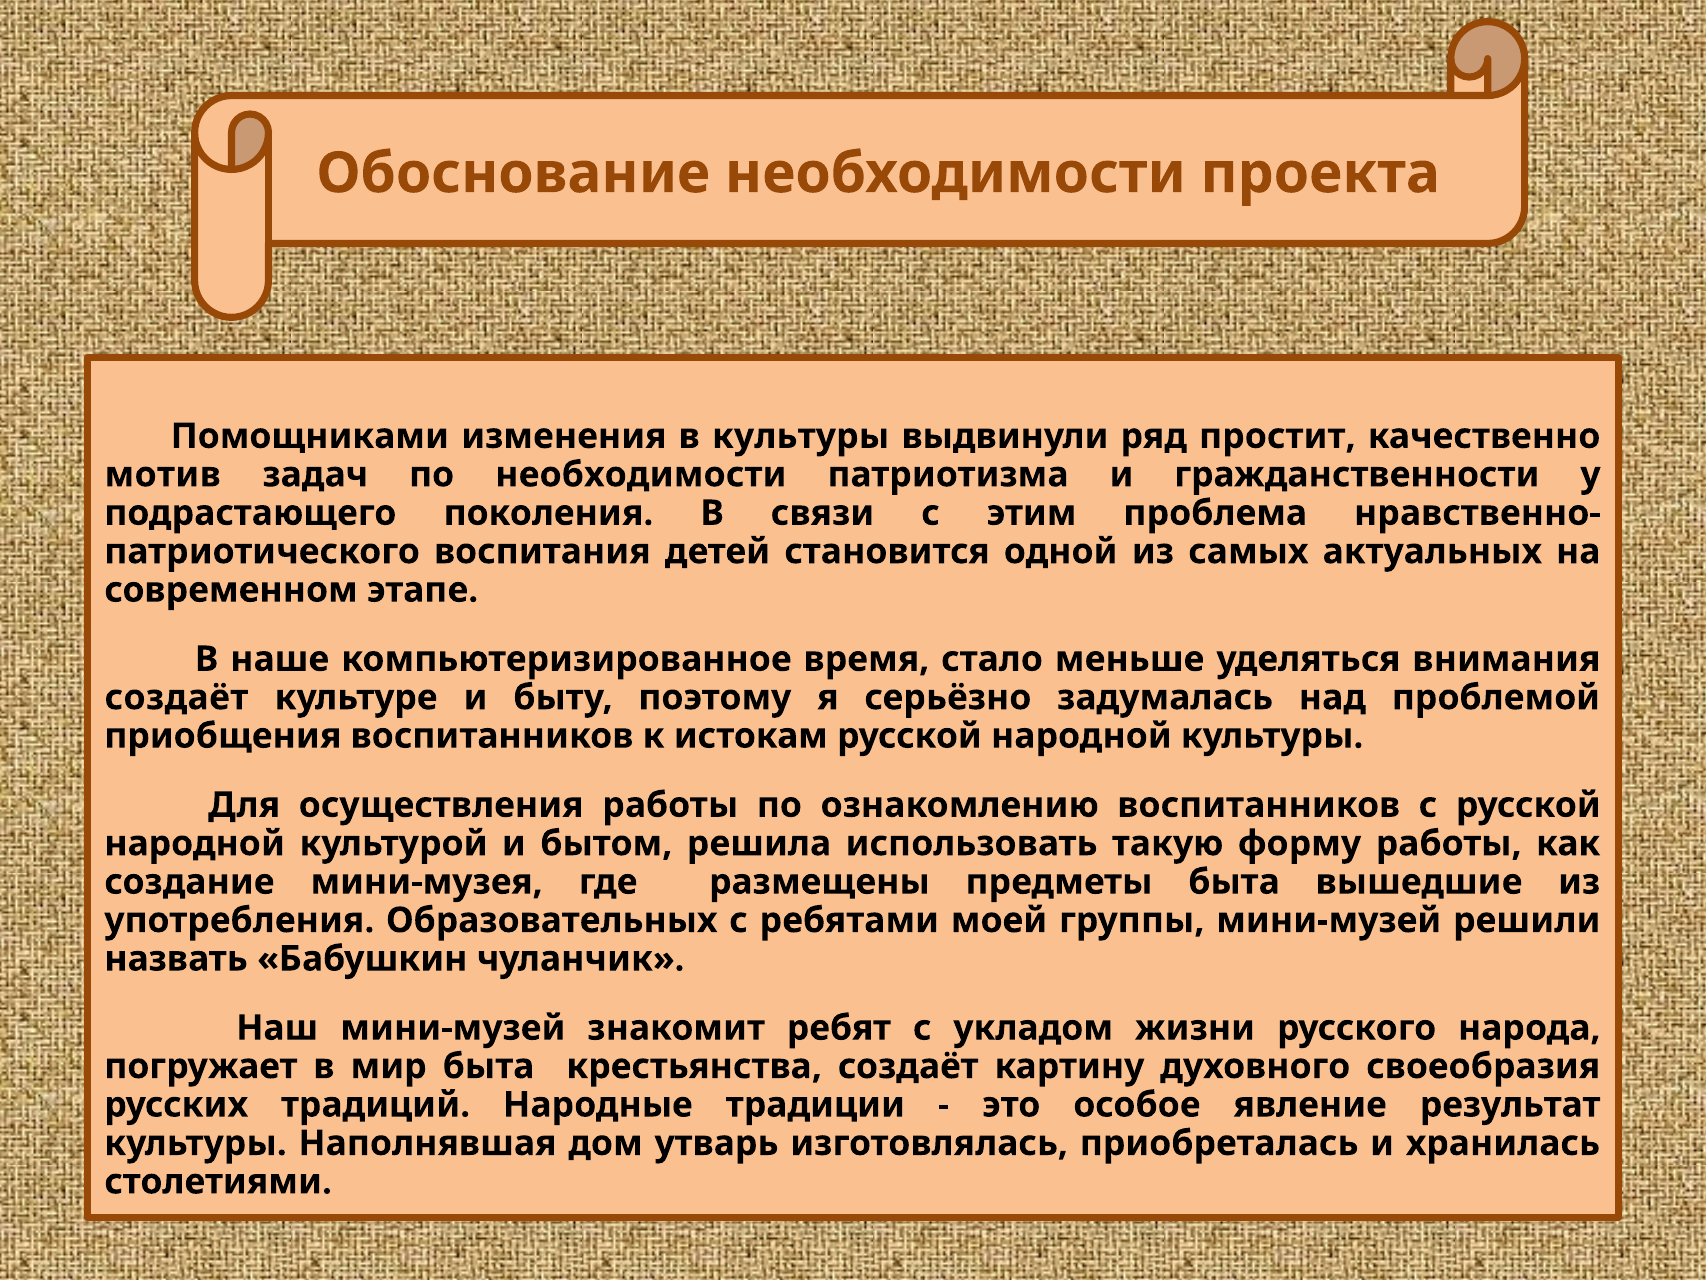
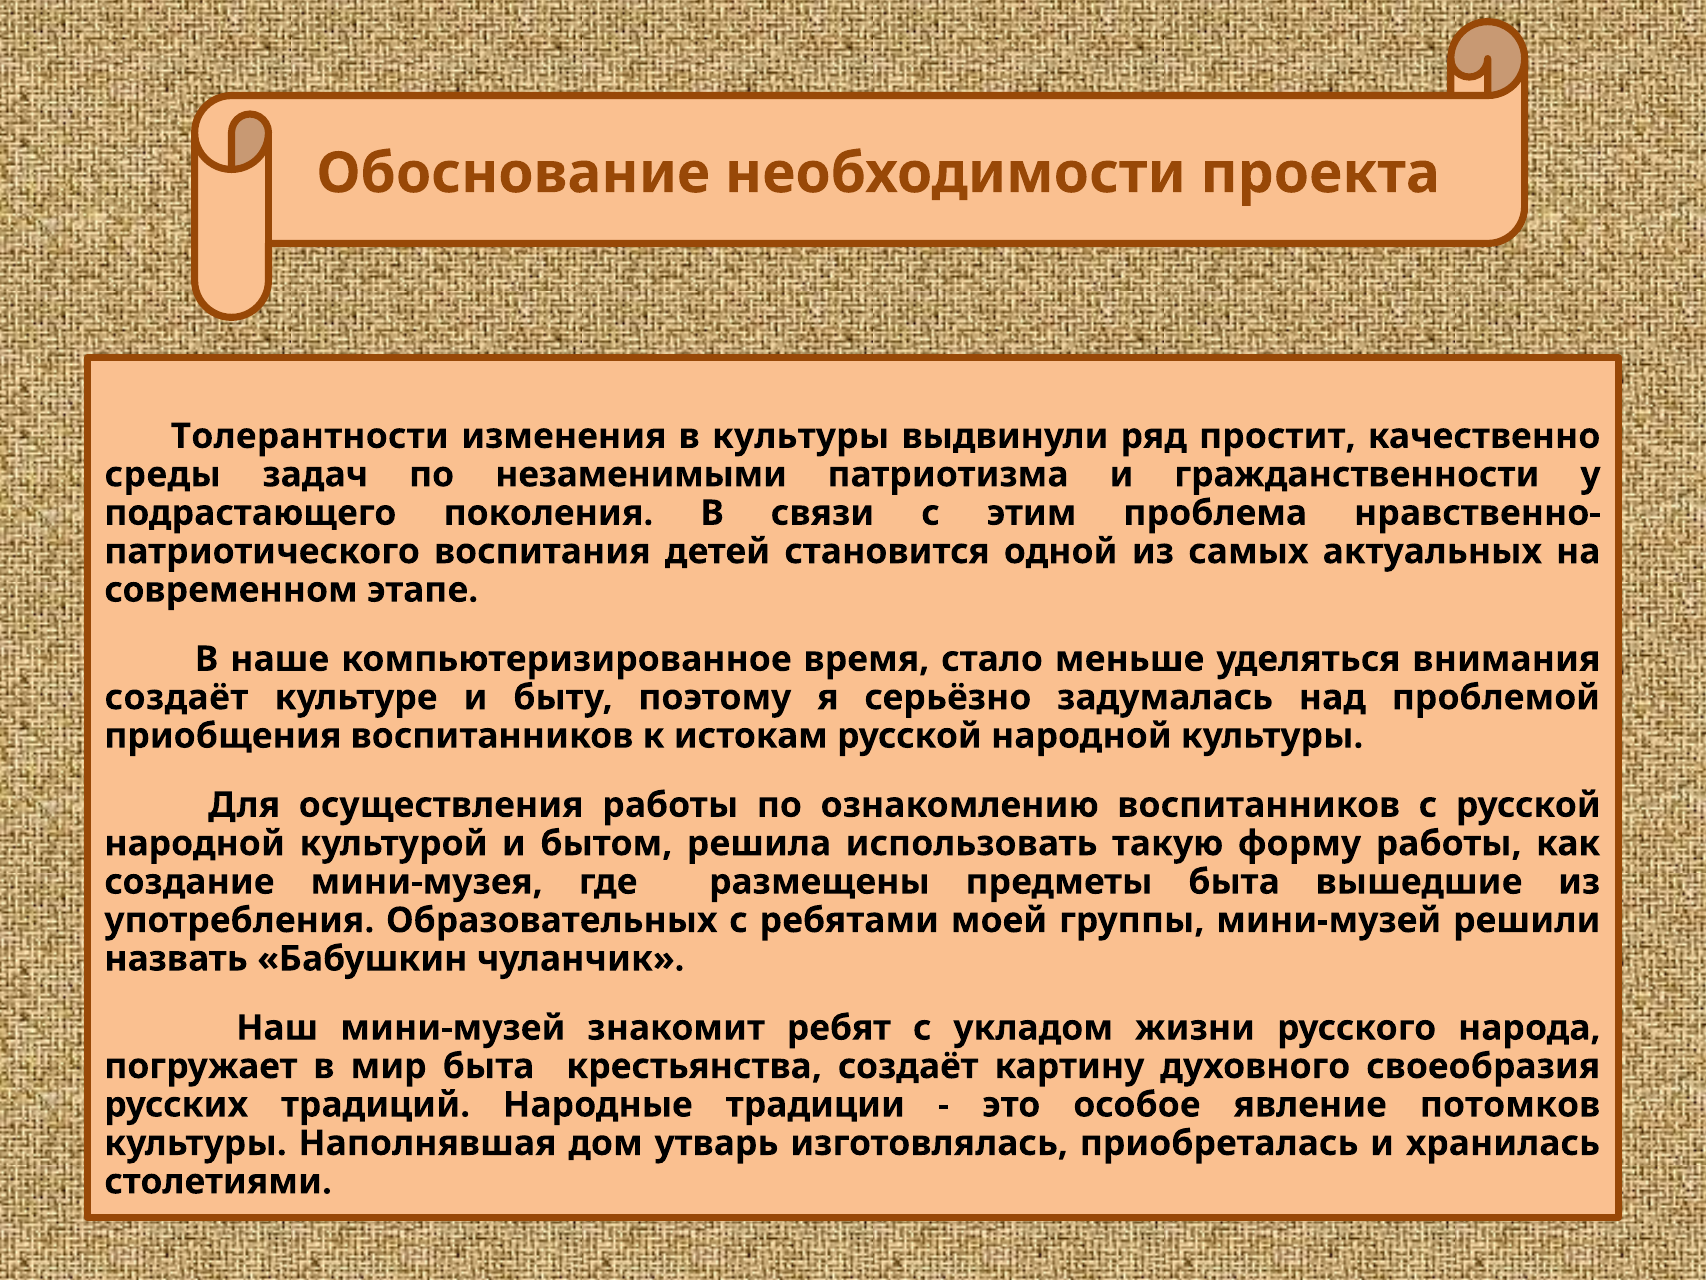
Помощниками: Помощниками -> Толерантности (310, 436)
мотив: мотив -> среды (163, 474)
по необходимости: необходимости -> незаменимыми (641, 474)
результат: результат -> потомков (1510, 1104)
